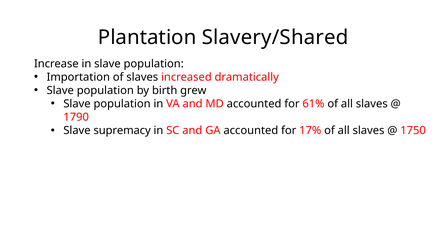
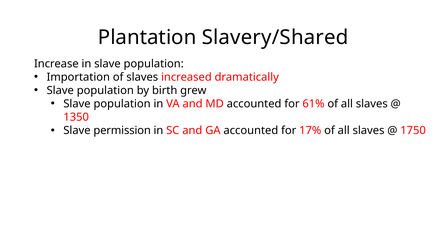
1790: 1790 -> 1350 (76, 117)
supremacy: supremacy -> permission (122, 131)
